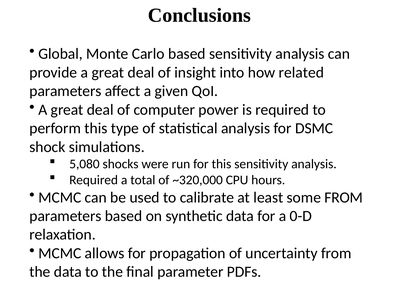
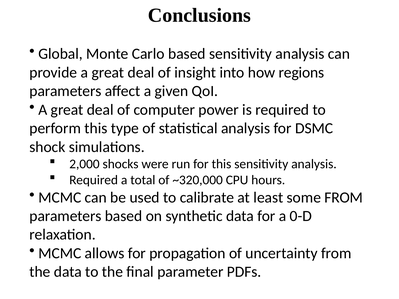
related: related -> regions (301, 72)
5,080: 5,080 -> 2,000 (84, 164)
